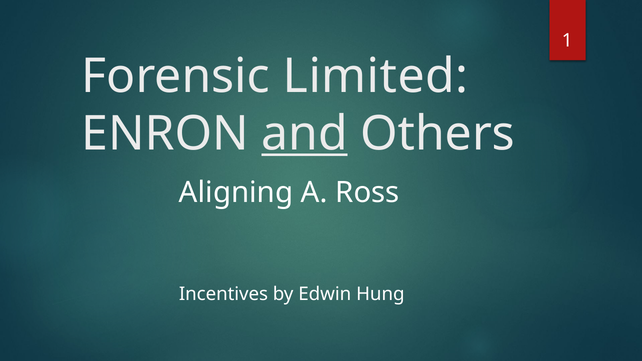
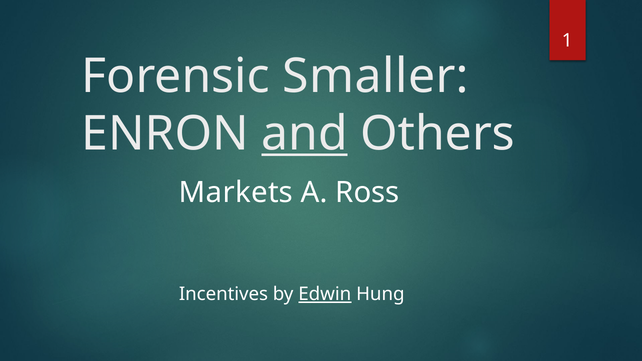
Limited: Limited -> Smaller (376, 76)
Aligning: Aligning -> Markets (236, 192)
Edwin underline: none -> present (325, 294)
